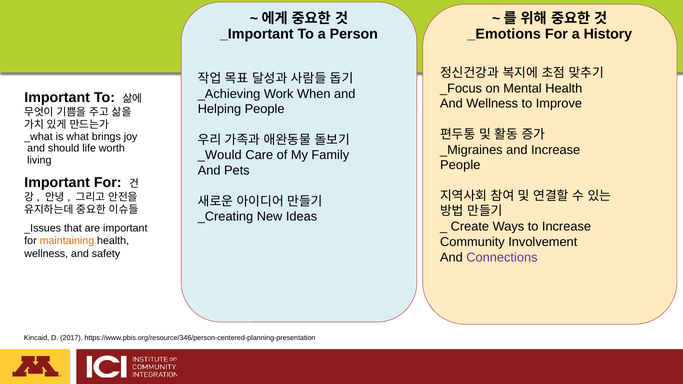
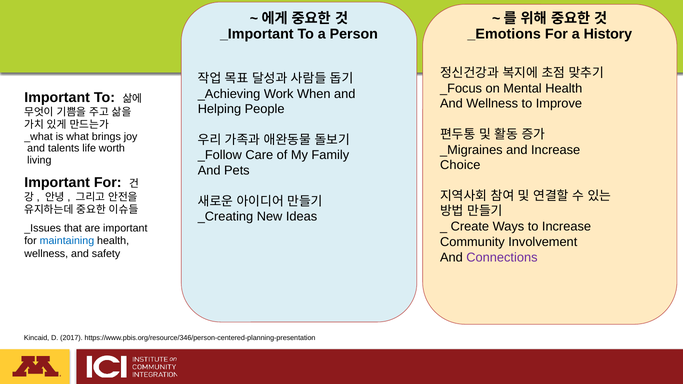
should: should -> talents (64, 148)
_Would: _Would -> _Follow (220, 155)
People: People -> Choice (460, 165)
maintaining colour: orange -> blue (67, 241)
